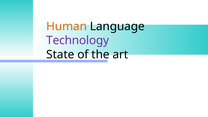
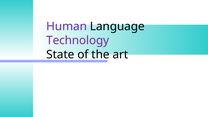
Human colour: orange -> purple (67, 26)
